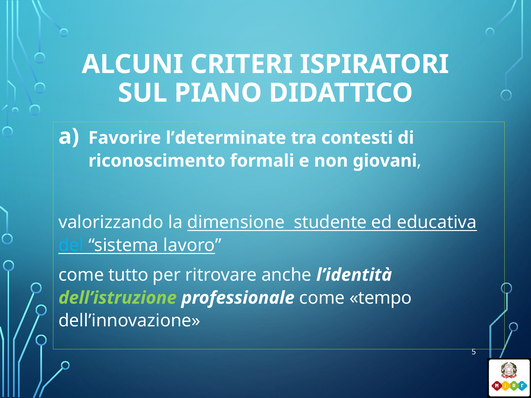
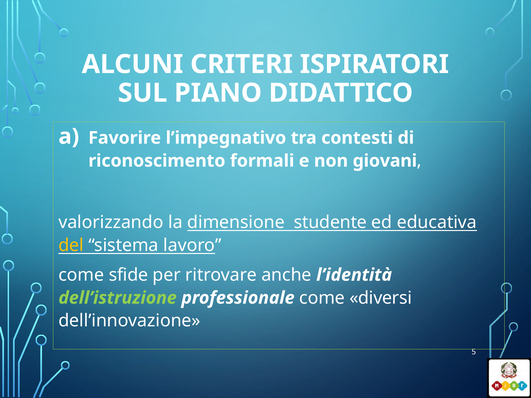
l’determinate: l’determinate -> l’impegnativo (226, 138)
del colour: light blue -> yellow (71, 246)
tutto: tutto -> sfide (128, 275)
tempo: tempo -> diversi (381, 298)
